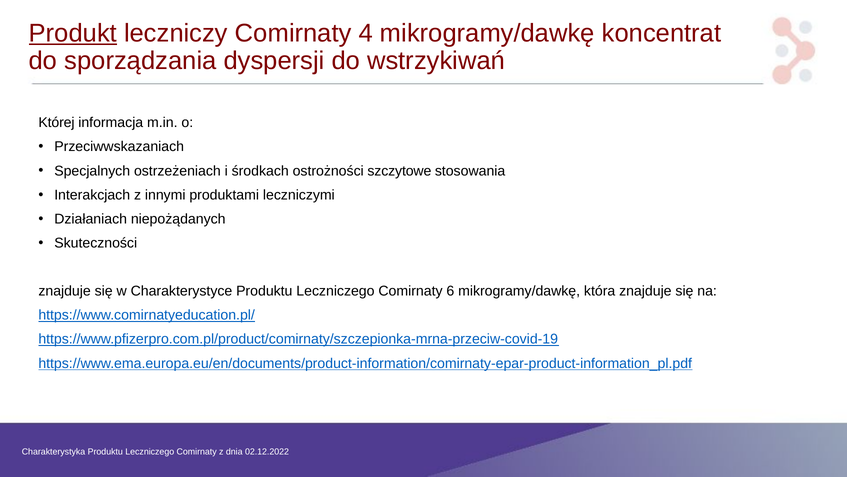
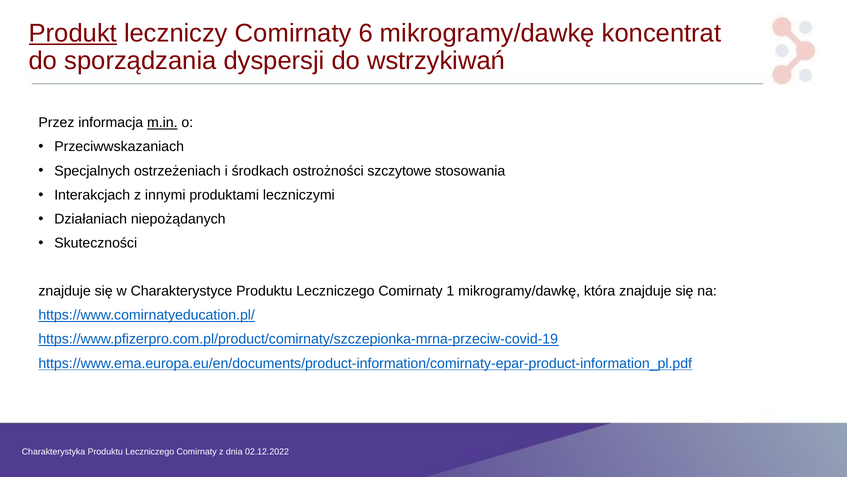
4: 4 -> 6 (366, 33)
Której: Której -> Przez (56, 123)
m.in underline: none -> present (162, 123)
6: 6 -> 1 (450, 291)
